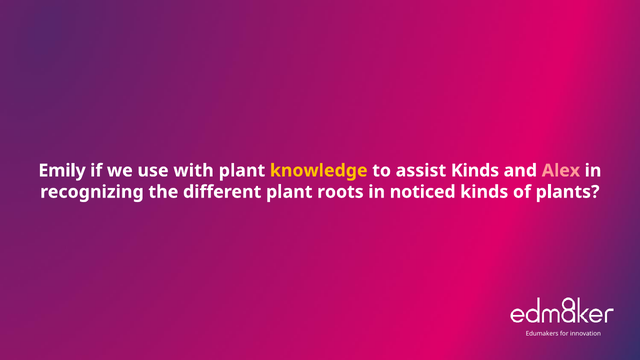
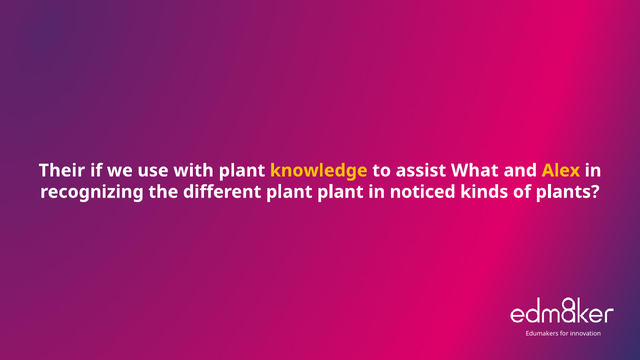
Emily: Emily -> Their (62, 171)
assist Kinds: Kinds -> What (475, 171)
Alex colour: pink -> yellow (561, 171)
plant roots: roots -> plant (340, 192)
